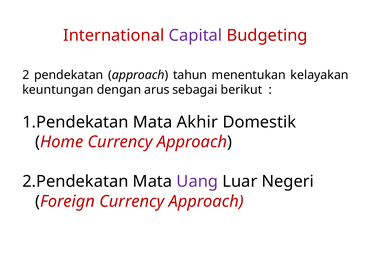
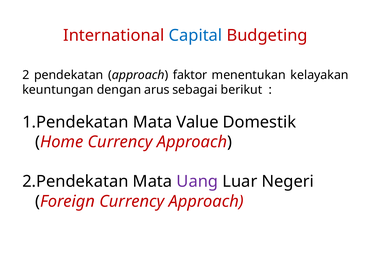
Capital colour: purple -> blue (195, 35)
tahun: tahun -> faktor (190, 75)
Akhir: Akhir -> Value (197, 122)
